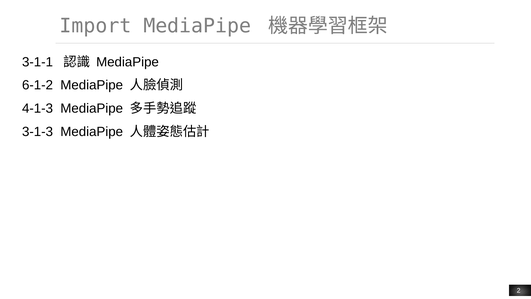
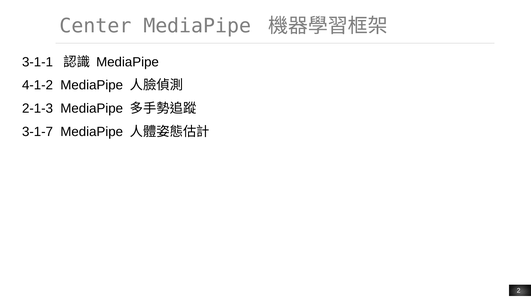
Import: Import -> Center (96, 26)
6-1-2: 6-1-2 -> 4-1-2 (38, 85)
4-1-3: 4-1-3 -> 2-1-3 (38, 108)
3-1-3: 3-1-3 -> 3-1-7 (38, 132)
